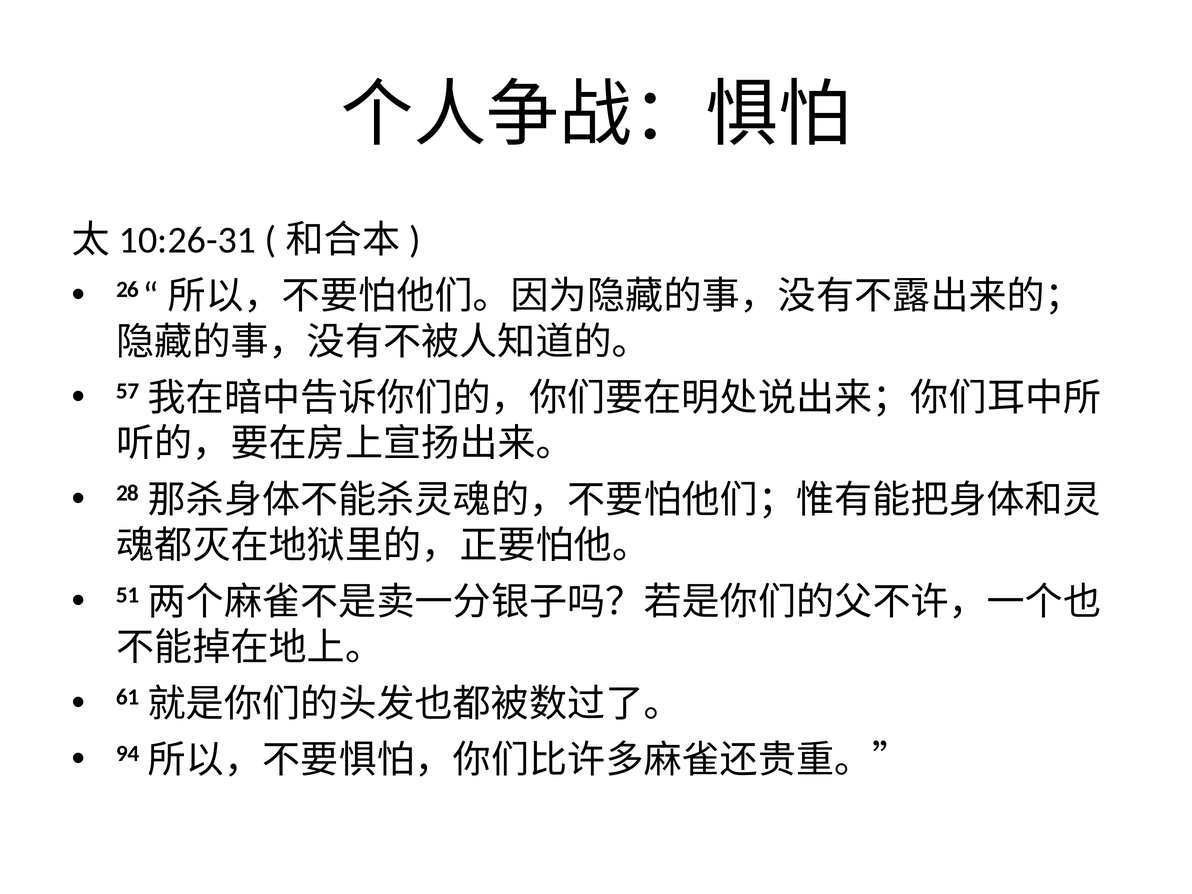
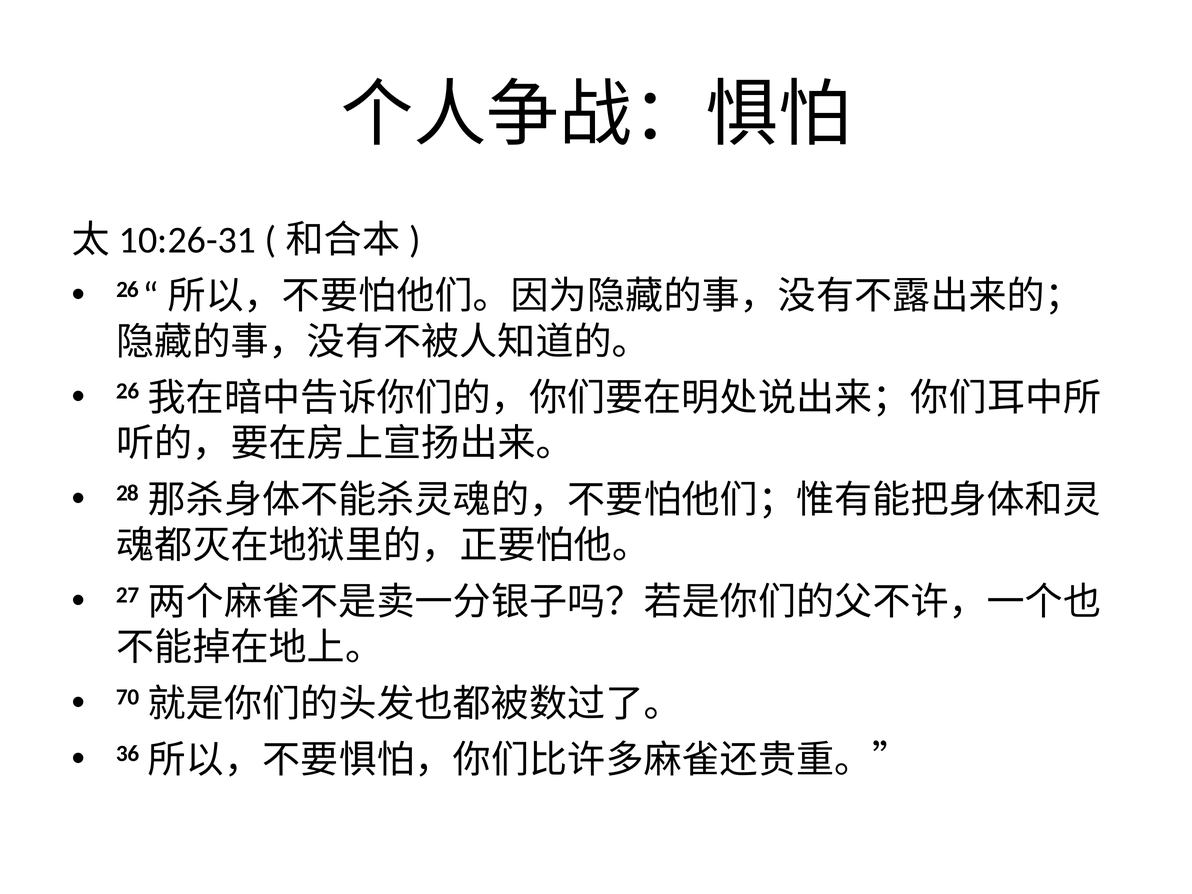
57: 57 -> 26 (128, 391)
51: 51 -> 27 (128, 595)
61: 61 -> 70 (128, 697)
94: 94 -> 36 (128, 753)
